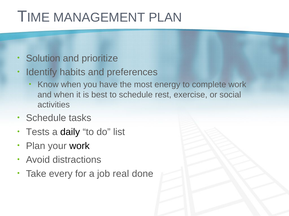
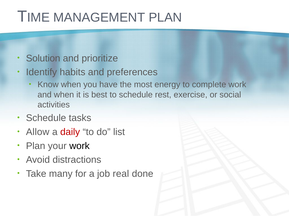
Tests: Tests -> Allow (38, 132)
daily colour: black -> red (70, 132)
every: every -> many (61, 174)
